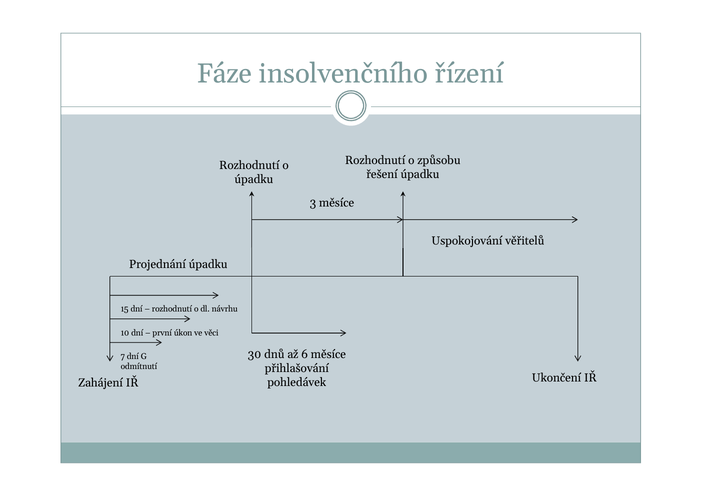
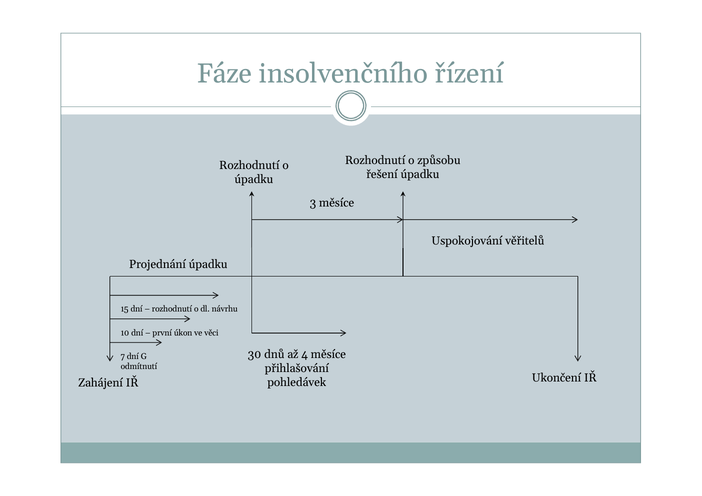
6: 6 -> 4 (305, 354)
